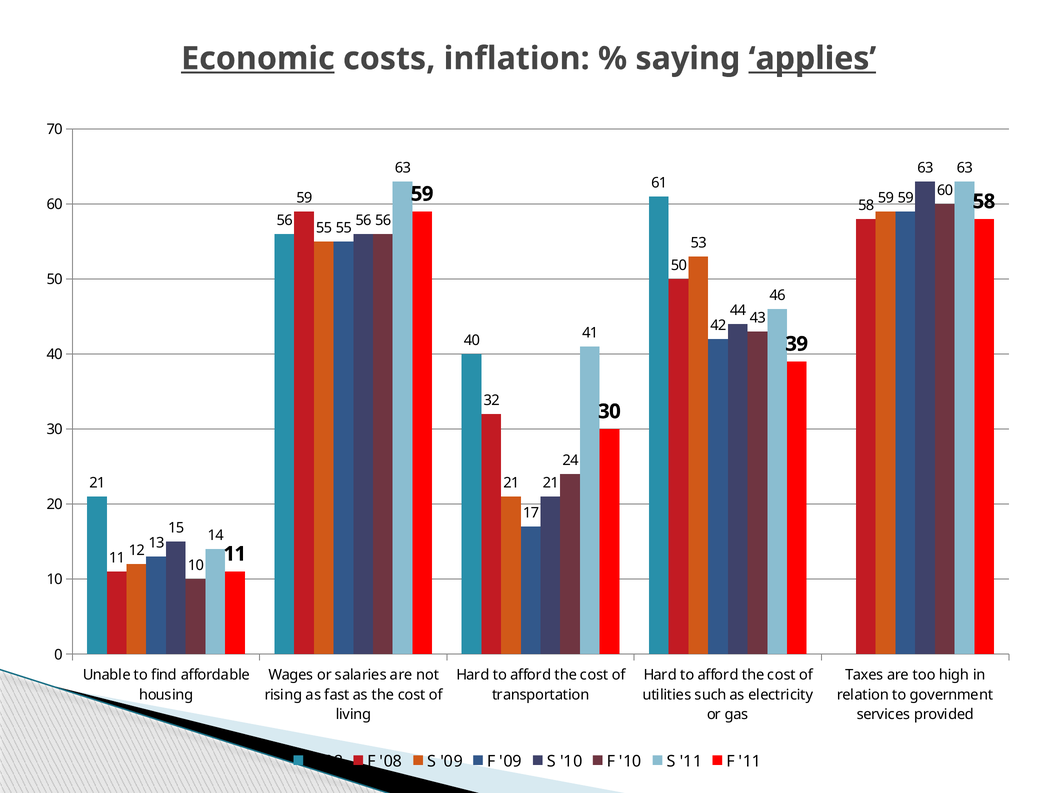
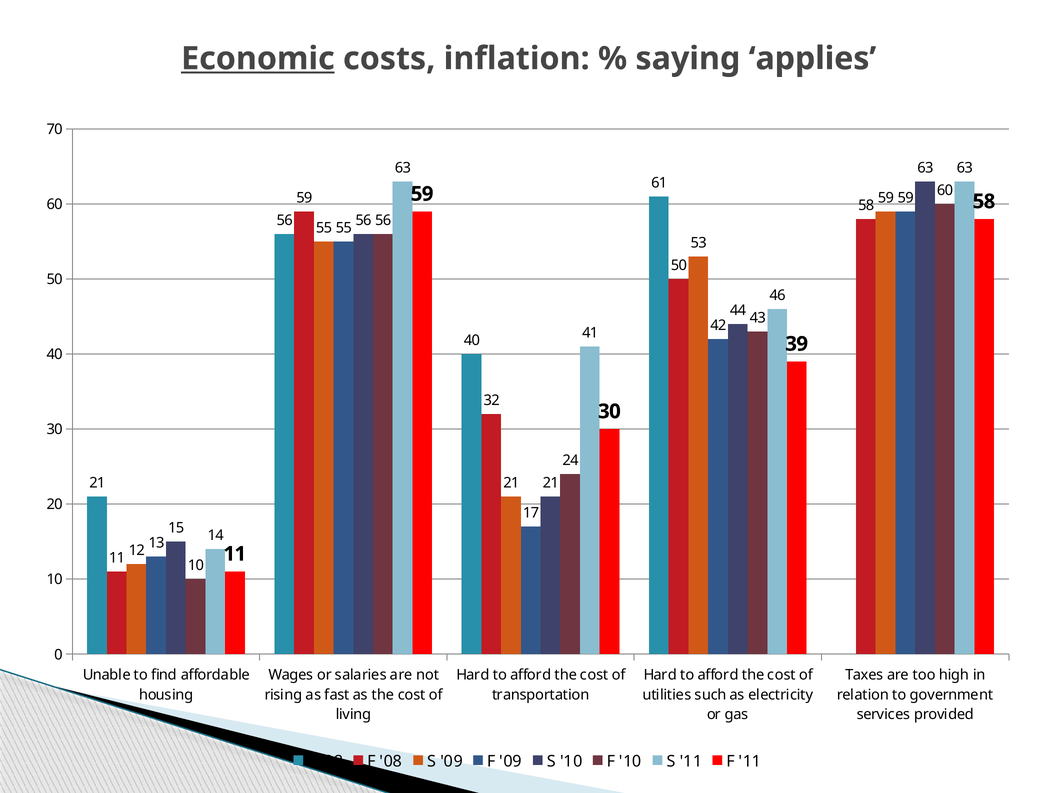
applies underline: present -> none (812, 59)
